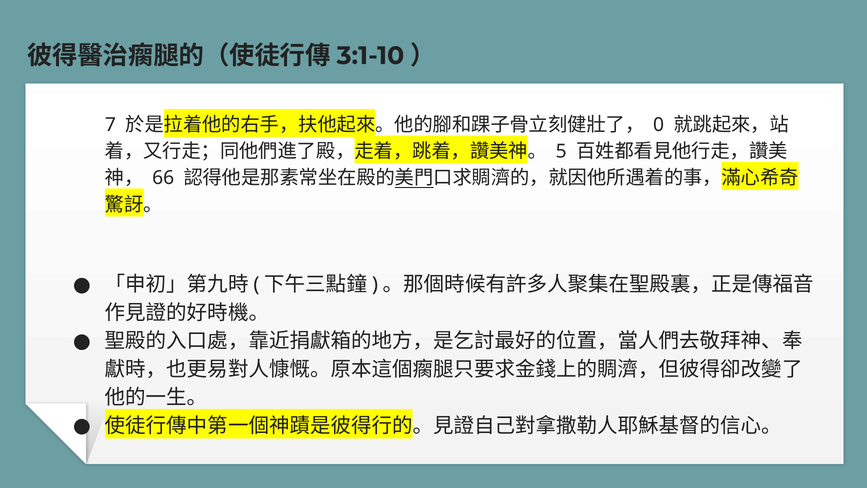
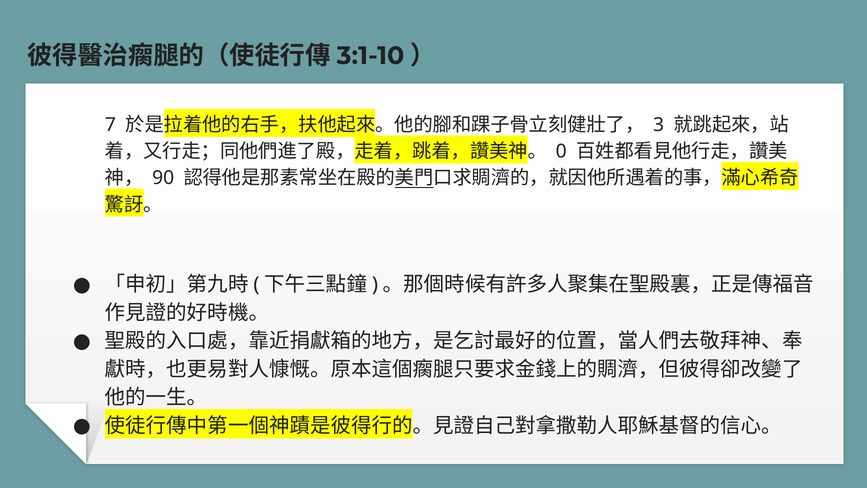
0: 0 -> 3 (659, 125)
5: 5 -> 0 (561, 151)
66: 66 -> 90 (163, 178)
